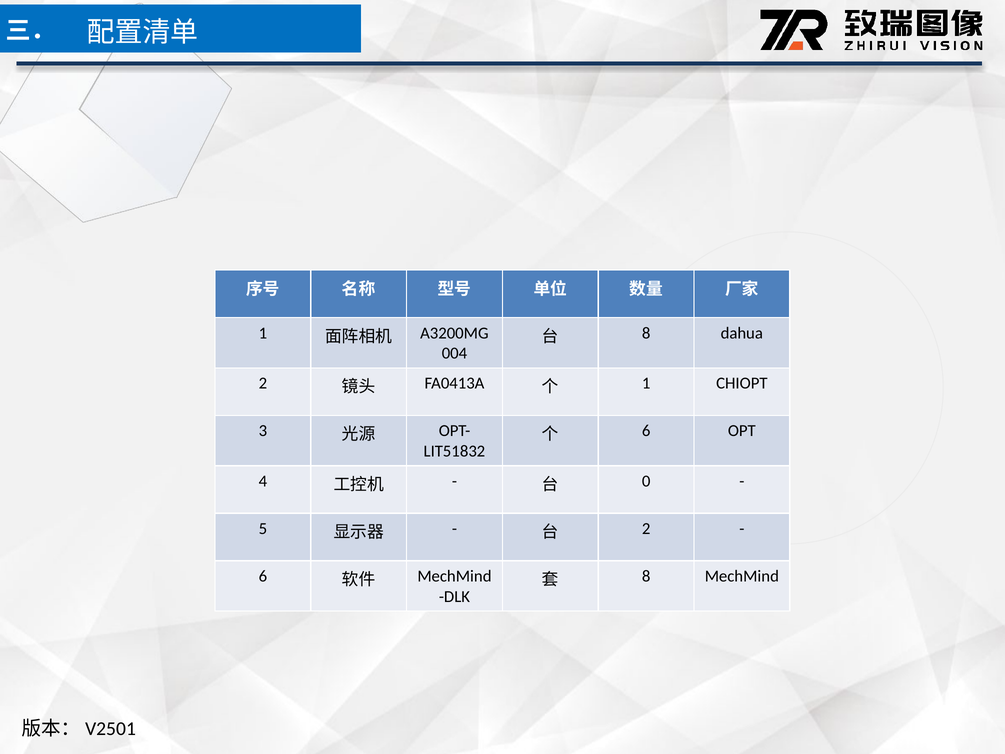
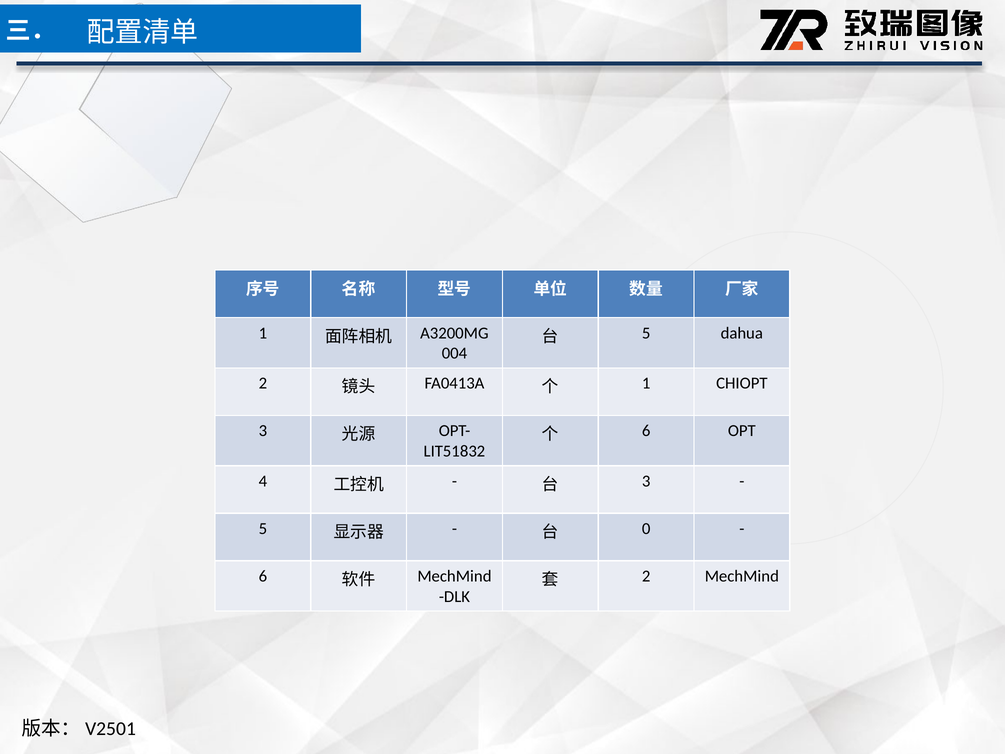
8: 8 -> 5 (646, 333)
0: 0 -> 3 (646, 481)
2: 2 -> 0 (646, 528)
8: 8 -> 2 (646, 576)
